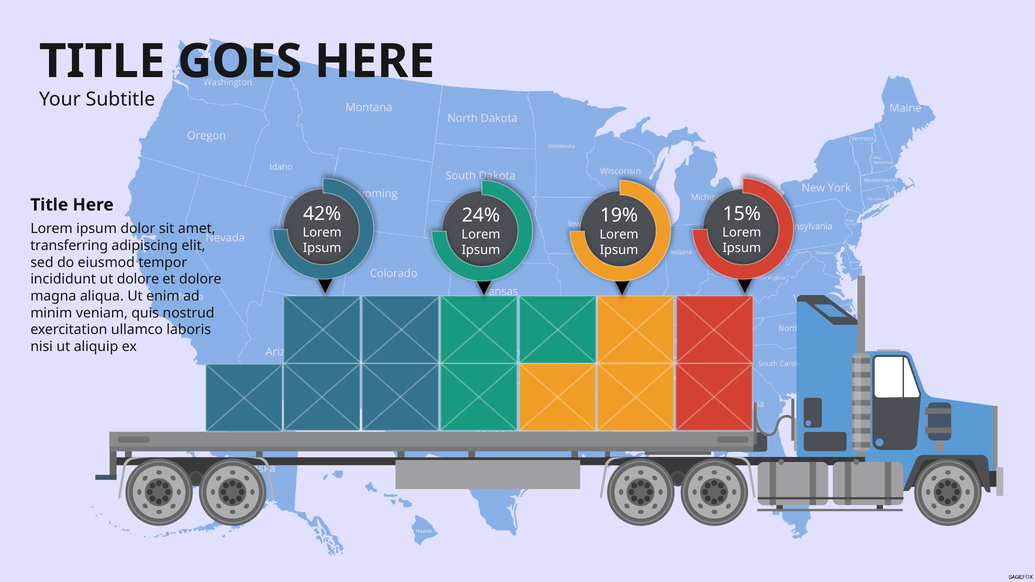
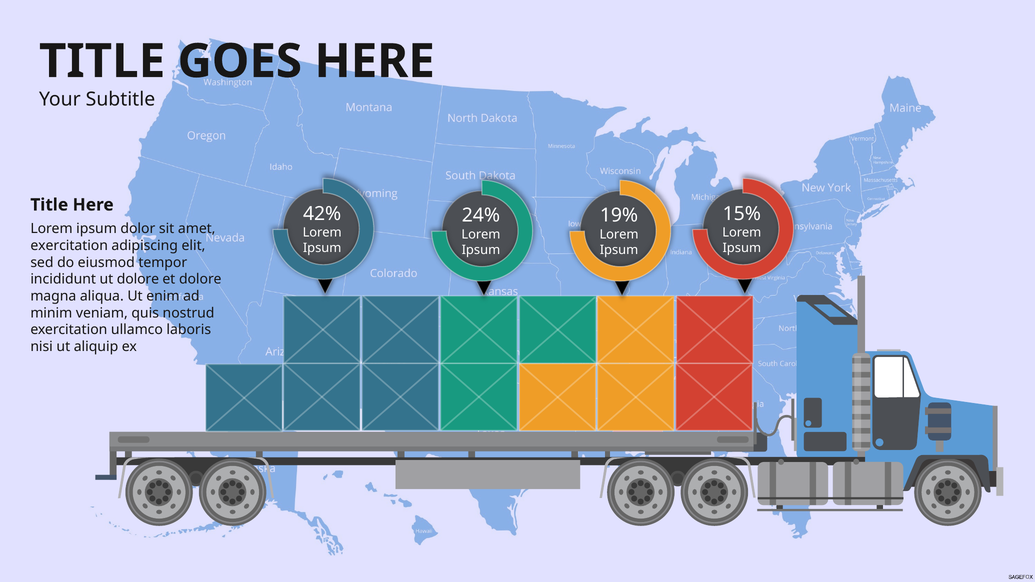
transferring: transferring -> exercitation (69, 246)
